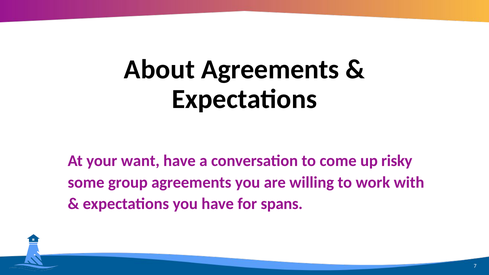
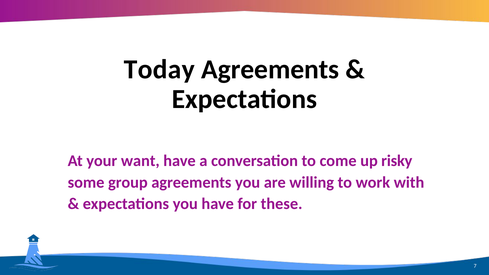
About: About -> Today (159, 69)
spans: spans -> these (282, 204)
